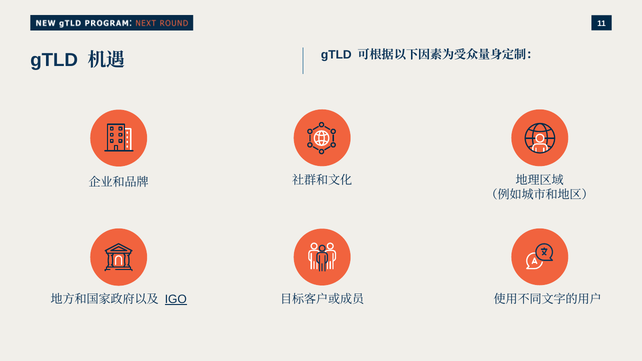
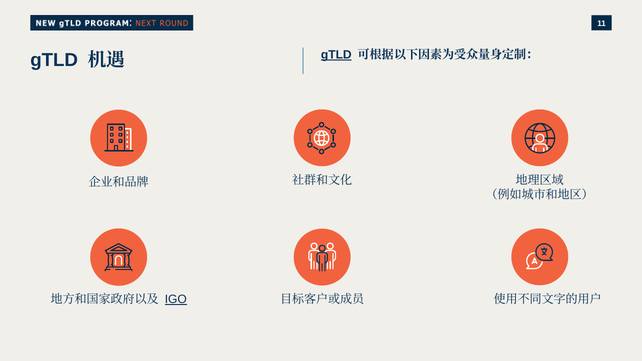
gTLD underline: none -> present (336, 55)
